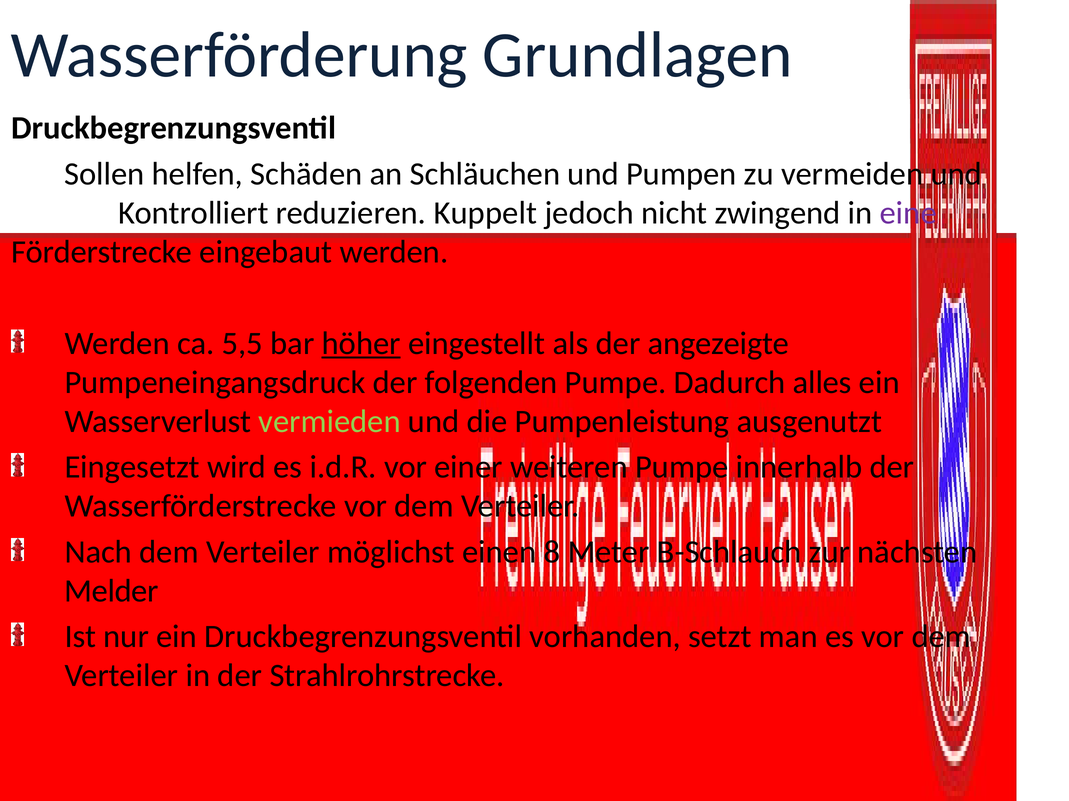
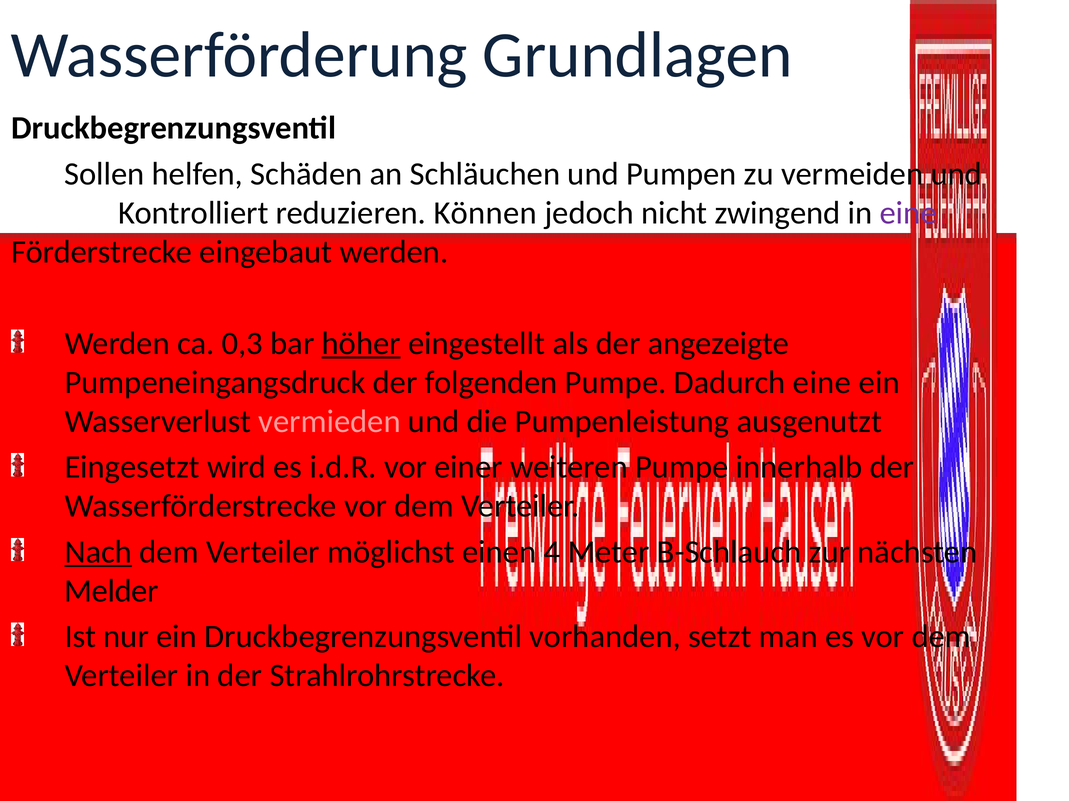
Kuppelt: Kuppelt -> Können (485, 213)
5,5: 5,5 -> 0,3 (242, 344)
Dadurch alles: alles -> eine (822, 383)
vermieden colour: light green -> pink (330, 422)
Nach underline: none -> present (98, 552)
8: 8 -> 4 (552, 552)
